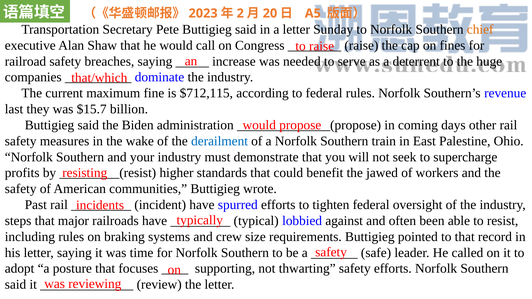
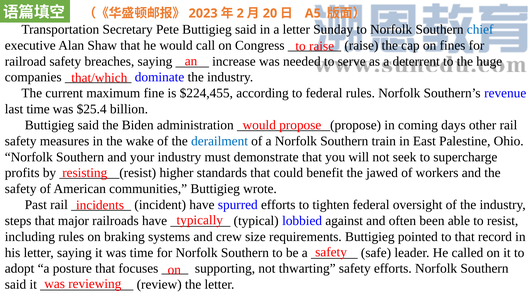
chief colour: orange -> blue (480, 29)
$712,115: $712,115 -> $224,455 (206, 93)
last they: they -> time (38, 109)
$15.7: $15.7 -> $25.4 (92, 109)
